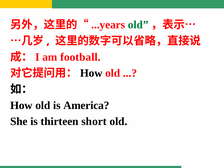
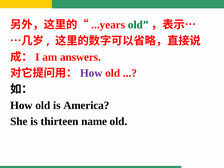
football: football -> answers (80, 57)
How colour: black -> purple (91, 73)
short: short -> name (94, 121)
